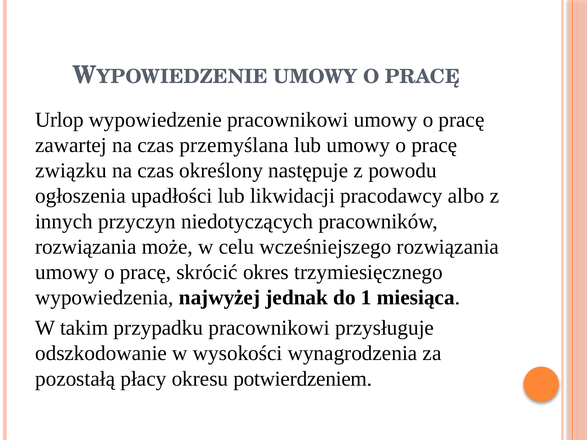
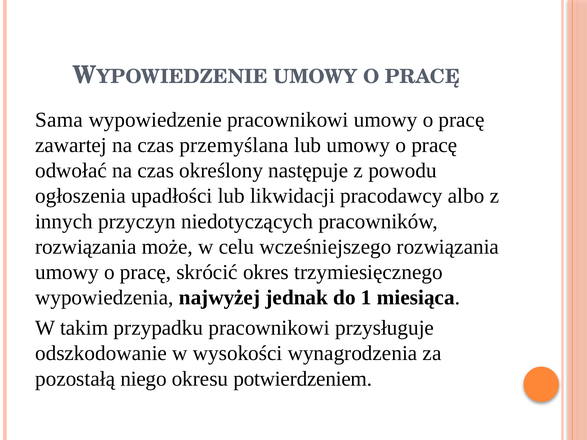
Urlop: Urlop -> Sama (59, 120)
związku: związku -> odwołać (71, 171)
płacy: płacy -> niego (144, 379)
